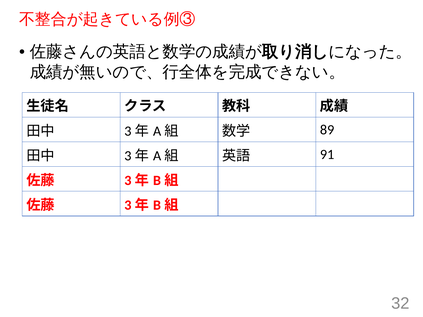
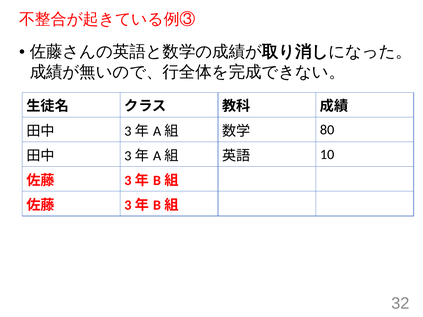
89: 89 -> 80 (327, 130)
91: 91 -> 10 (327, 154)
